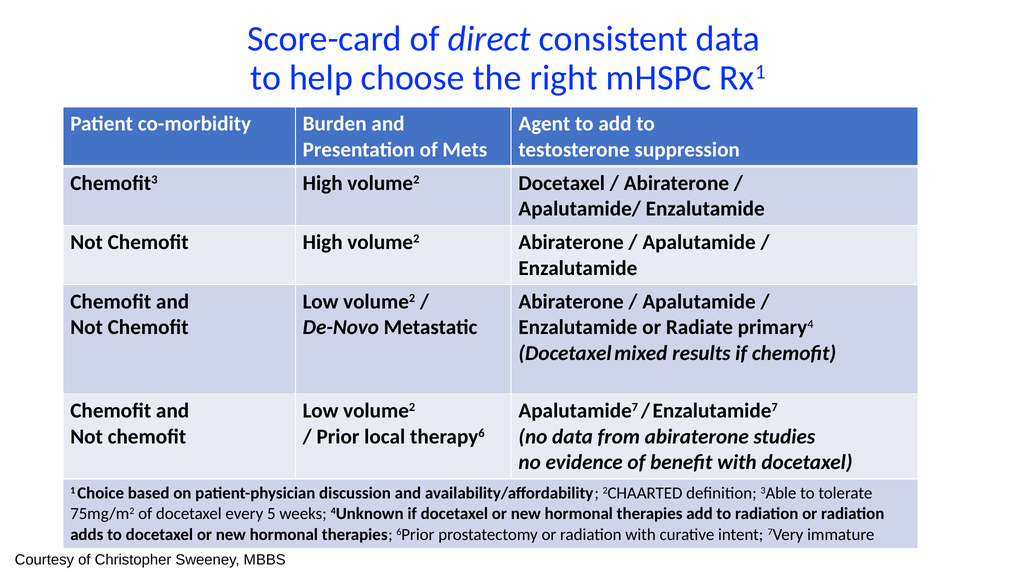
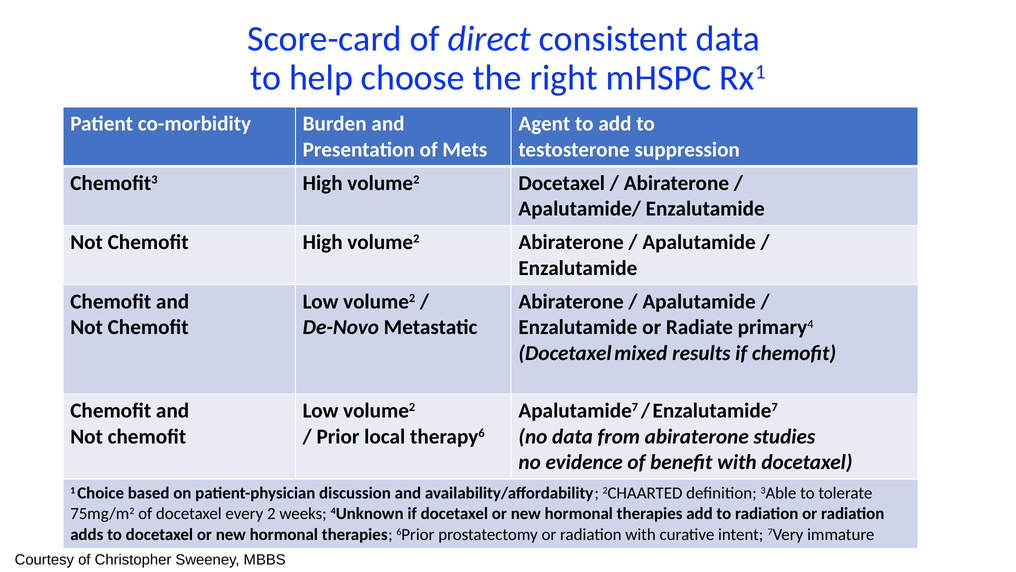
5: 5 -> 2 (271, 513)
